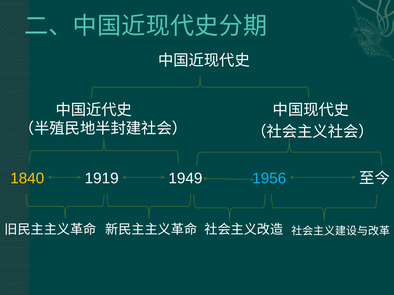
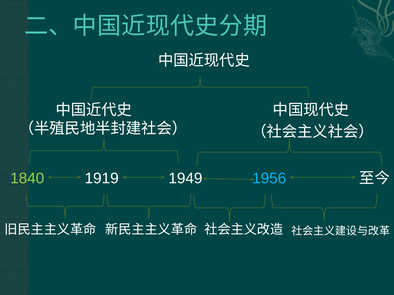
1840 colour: yellow -> light green (27, 179)
